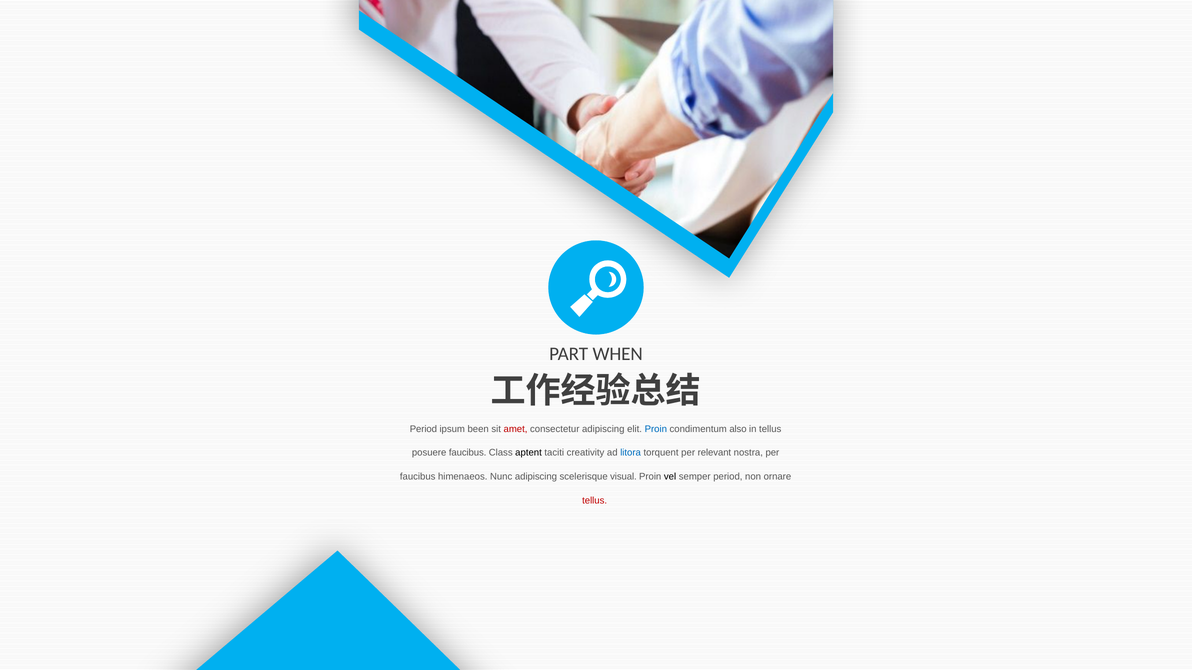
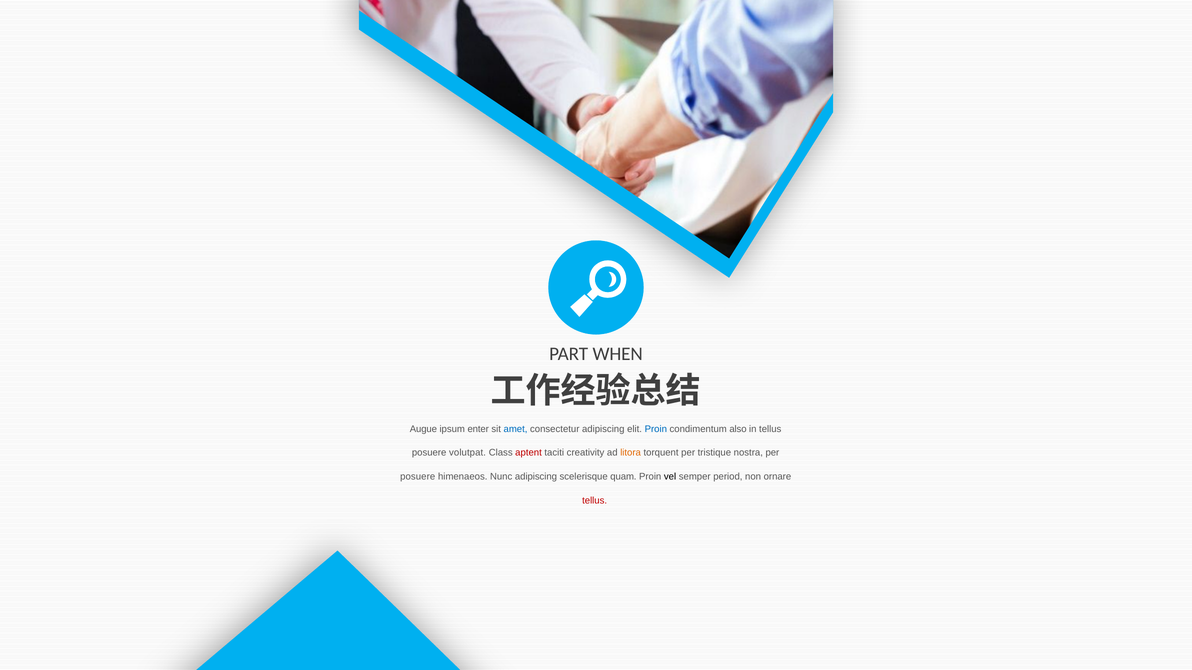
Period: Period -> Augue (423, 429)
been: been -> enter (478, 429)
amet colour: red -> blue (516, 429)
posuere faucibus: faucibus -> volutpat (468, 453)
aptent colour: black -> red (529, 453)
litora colour: blue -> orange (631, 453)
relevant: relevant -> tristique (714, 453)
faucibus: faucibus -> posuere (418, 477)
visual: visual -> quam (623, 477)
